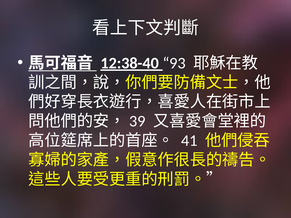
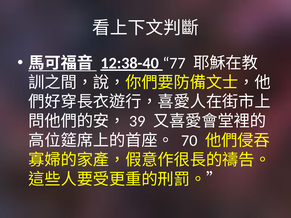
93: 93 -> 77 (174, 63)
41: 41 -> 70 (189, 141)
